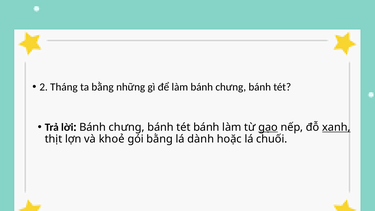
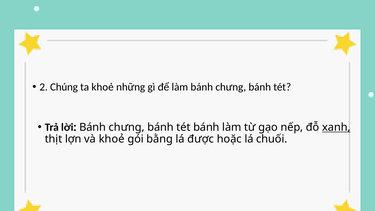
Tháng: Tháng -> Chúng (64, 87)
ta bằng: bằng -> khoẻ (103, 87)
gạo underline: present -> none (268, 127)
dành: dành -> được (201, 139)
